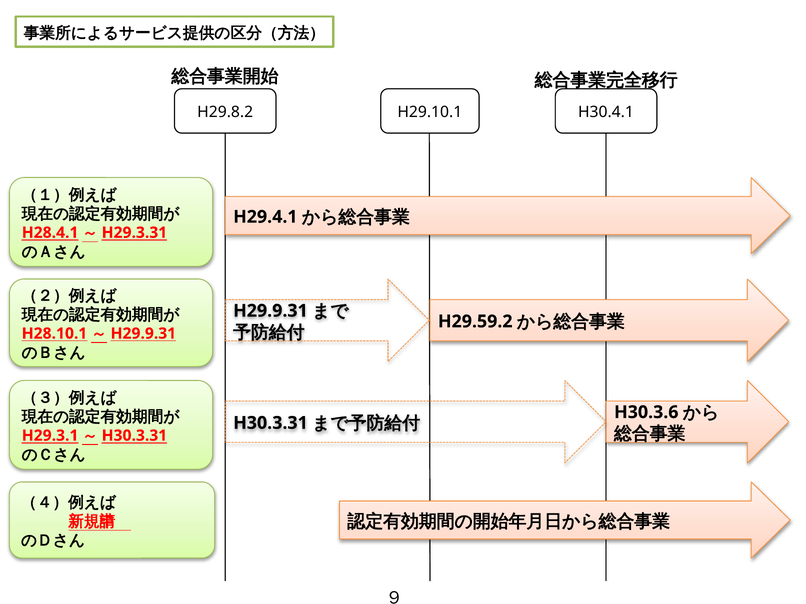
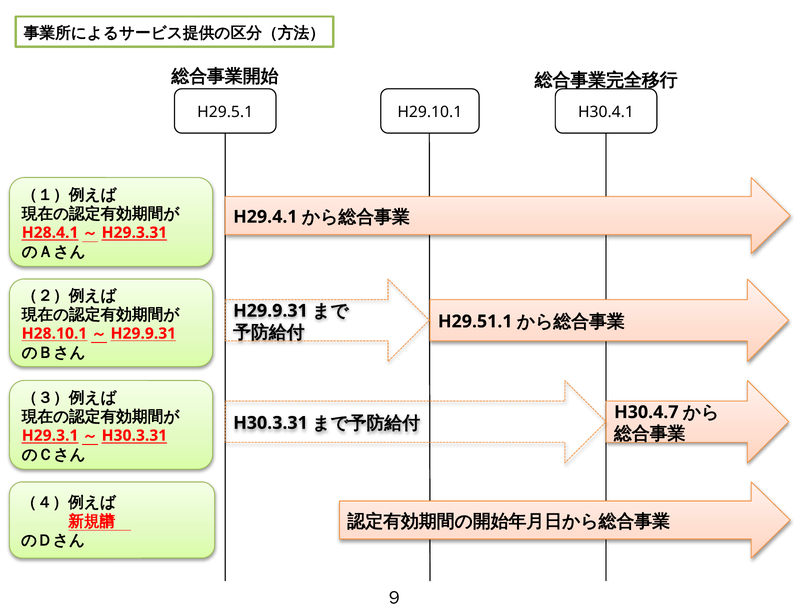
H29.8.2: H29.8.2 -> H29.5.1 (225, 112)
H29.59.2: H29.59.2 -> H29.51.1 (475, 322)
H30.3.6: H30.3.6 -> H30.4.7 (646, 413)
